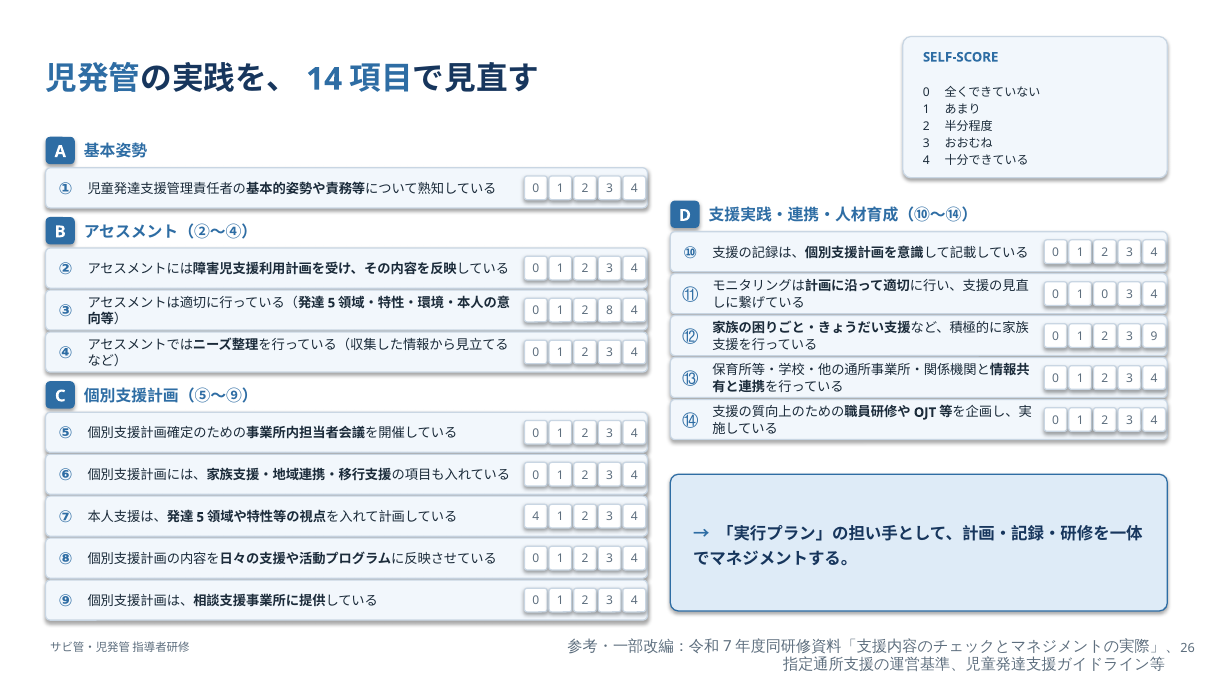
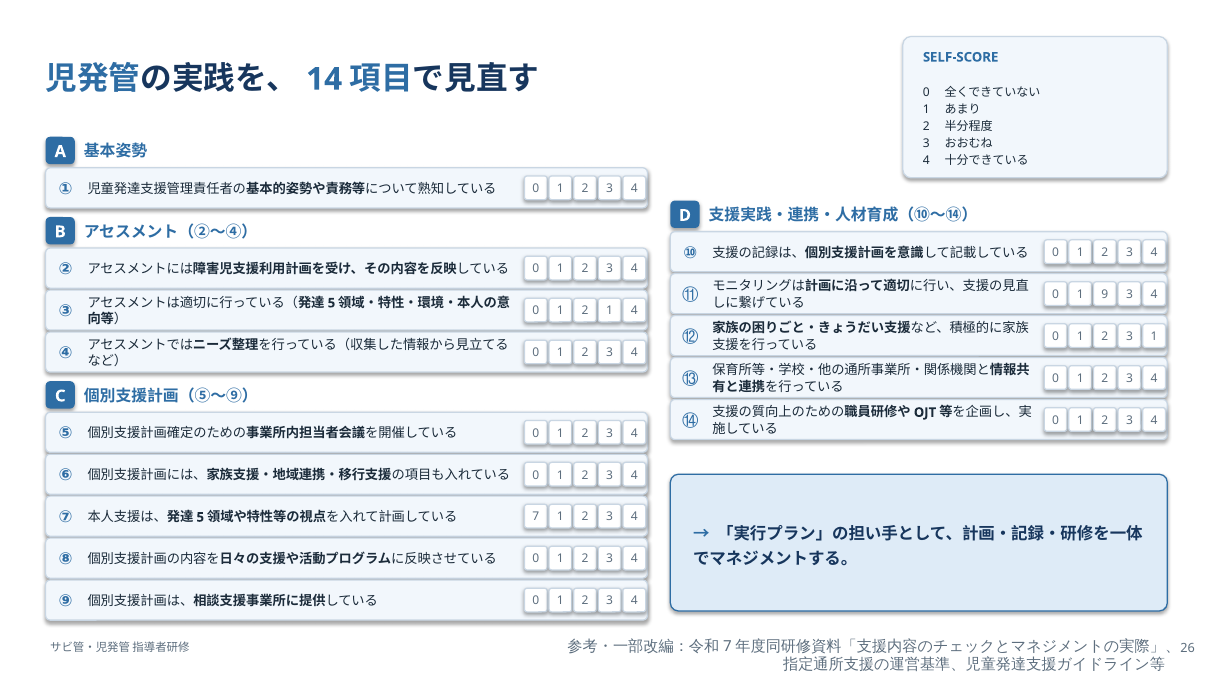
1 0: 0 -> 9 (1105, 294)
2 8: 8 -> 1 (610, 311)
3 9: 9 -> 1 (1154, 336)
4: 4 -> 7 (536, 517)
